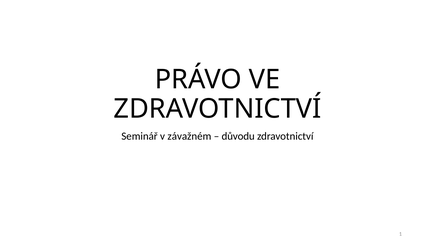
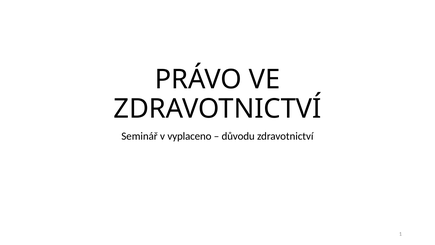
závažném: závažném -> vyplaceno (189, 136)
